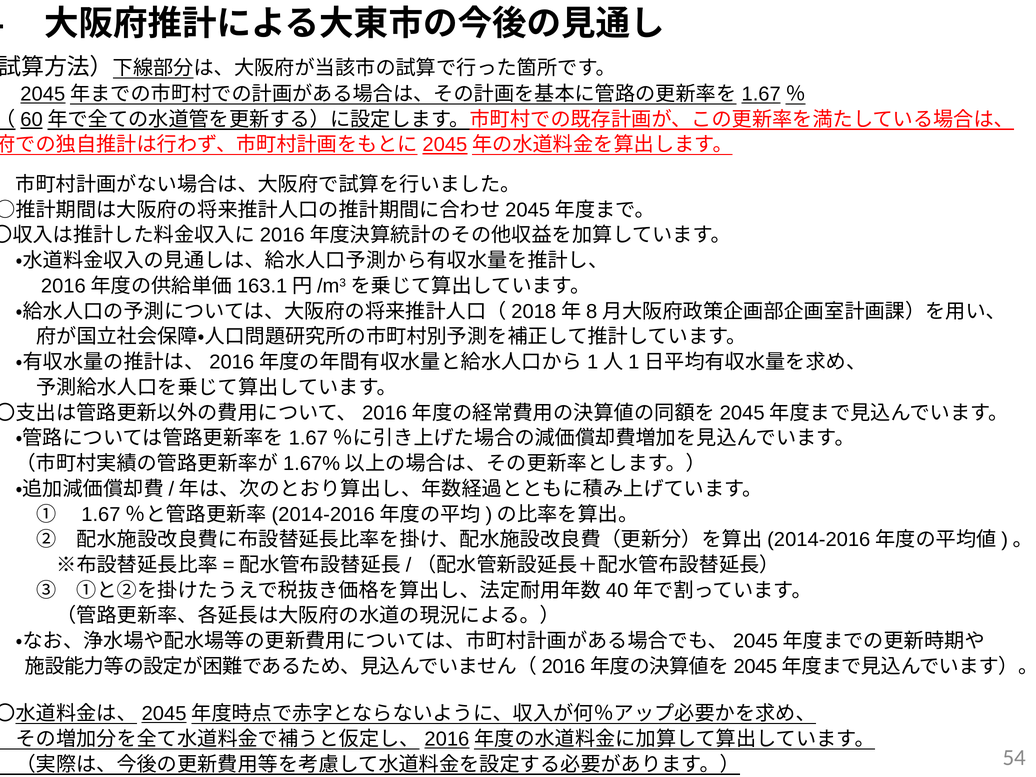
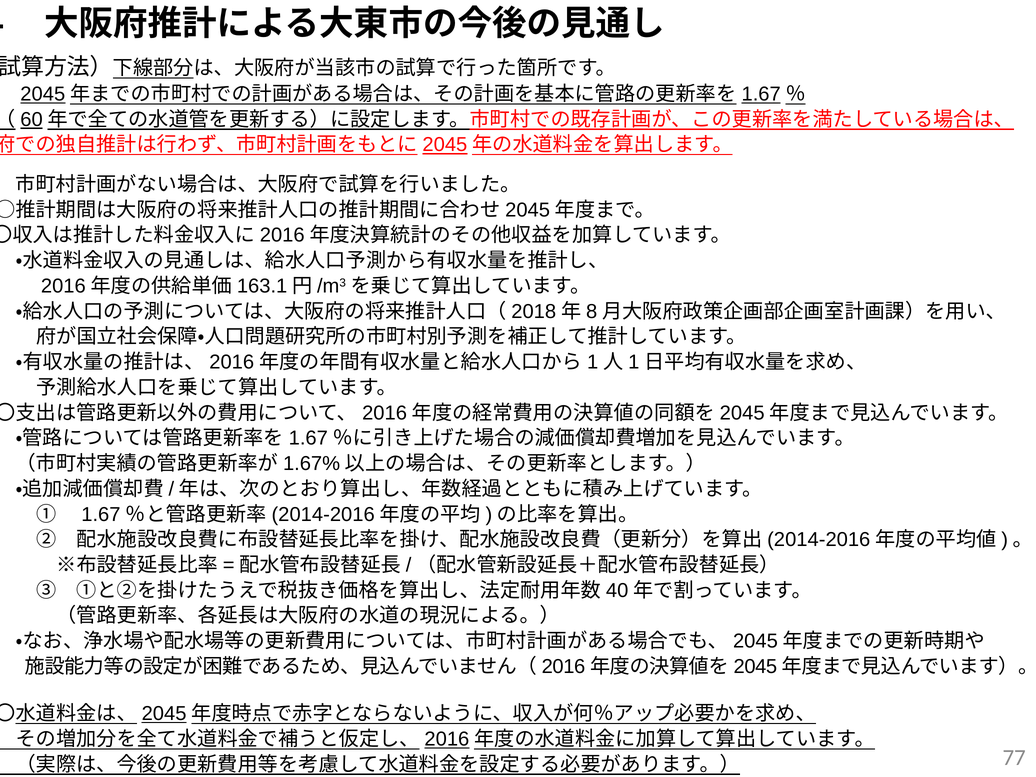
54: 54 -> 77 (1014, 758)
